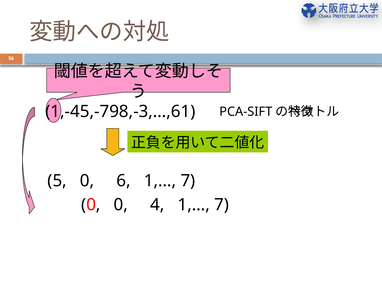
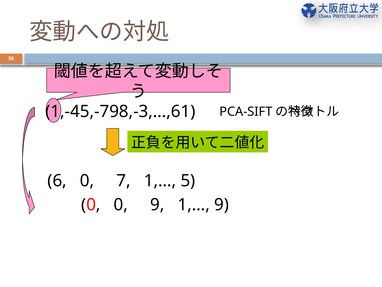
5: 5 -> 6 (57, 180)
6: 6 -> 7 (123, 180)
7: 7 -> 5 (188, 180)
0 4: 4 -> 9 (157, 204)
7: 7 -> 9 (222, 204)
